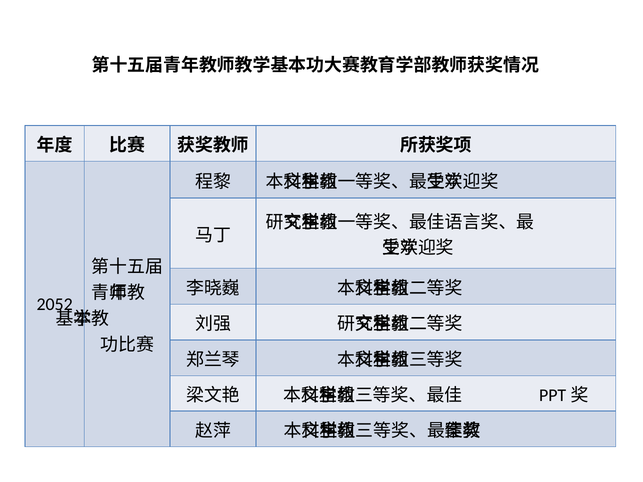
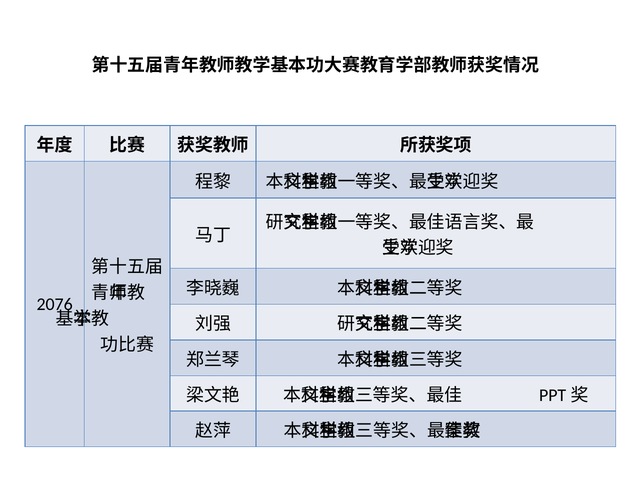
2052: 2052 -> 2076 (55, 304)
